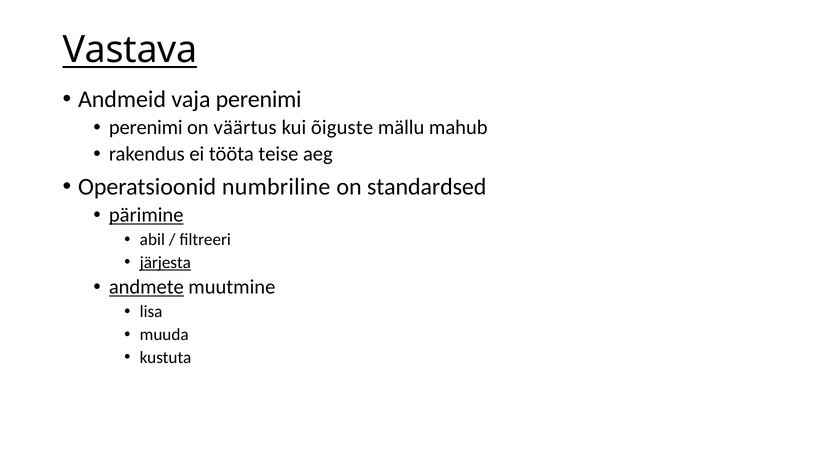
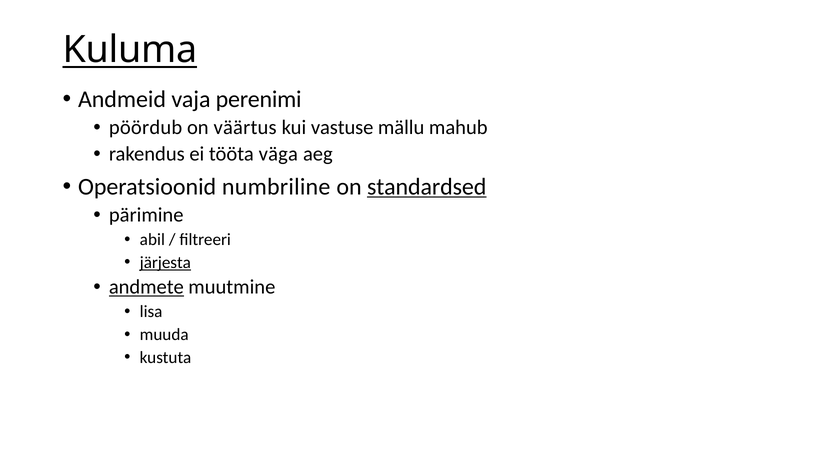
Vastava: Vastava -> Kuluma (130, 50)
perenimi: perenimi -> pöördub (146, 127)
õiguste: õiguste -> vastuse (342, 127)
teise: teise -> väga (278, 154)
standardsed underline: none -> present (427, 186)
pärimine underline: present -> none (146, 215)
